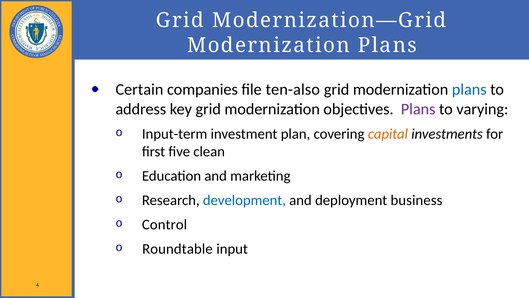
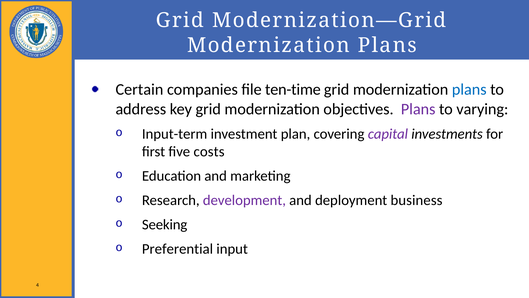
ten-also: ten-also -> ten-time (293, 89)
capital colour: orange -> purple (388, 134)
clean: clean -> costs (209, 152)
development colour: blue -> purple (244, 200)
Control: Control -> Seeking (165, 224)
Roundtable: Roundtable -> Preferential (177, 249)
